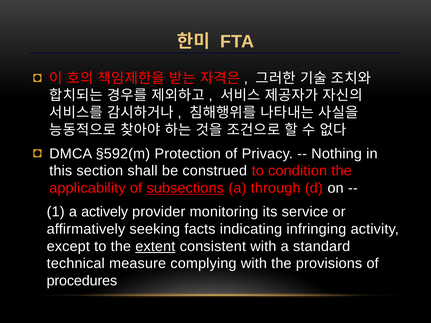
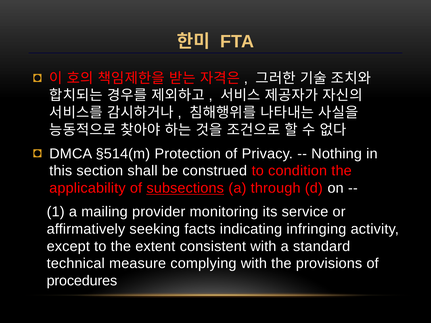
§592(m: §592(m -> §514(m (123, 154)
actively: actively -> mailing (104, 212)
extent underline: present -> none (155, 246)
